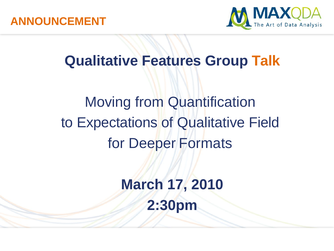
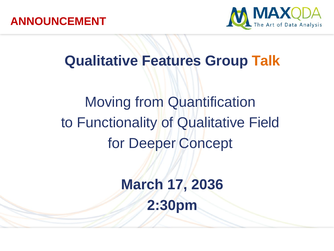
ANNOUNCEMENT colour: orange -> red (58, 21)
Expectations: Expectations -> Functionality (117, 122)
Formats: Formats -> Concept (206, 143)
2010: 2010 -> 2036 (207, 184)
